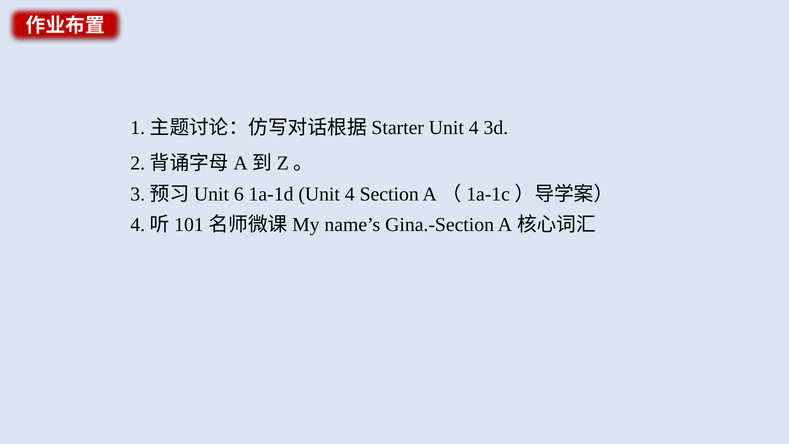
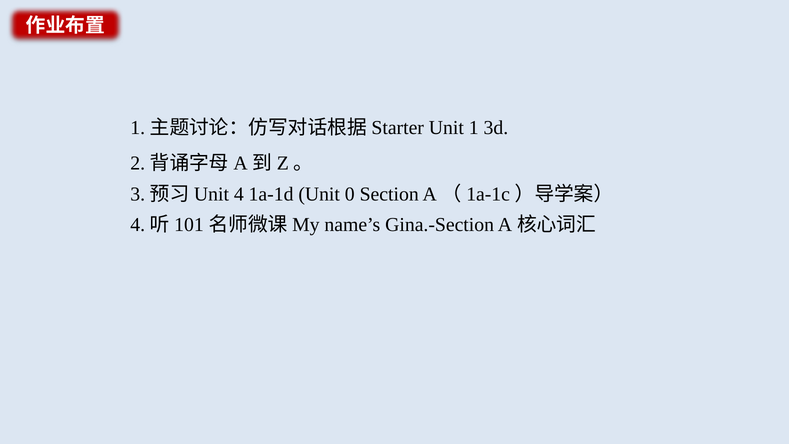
4: 4 -> 1 (474, 128)
6: 6 -> 4 (239, 194)
1a-1d Unit 4: 4 -> 0 (350, 194)
